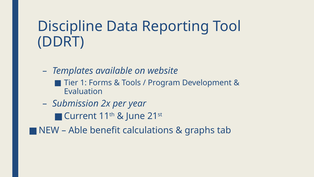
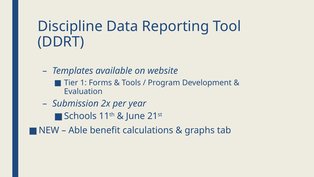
Current: Current -> Schools (80, 116)
